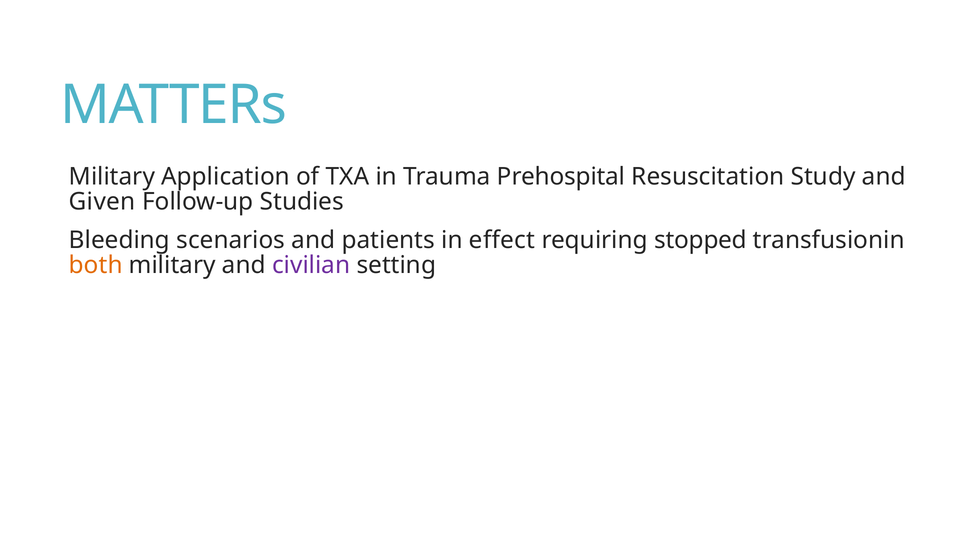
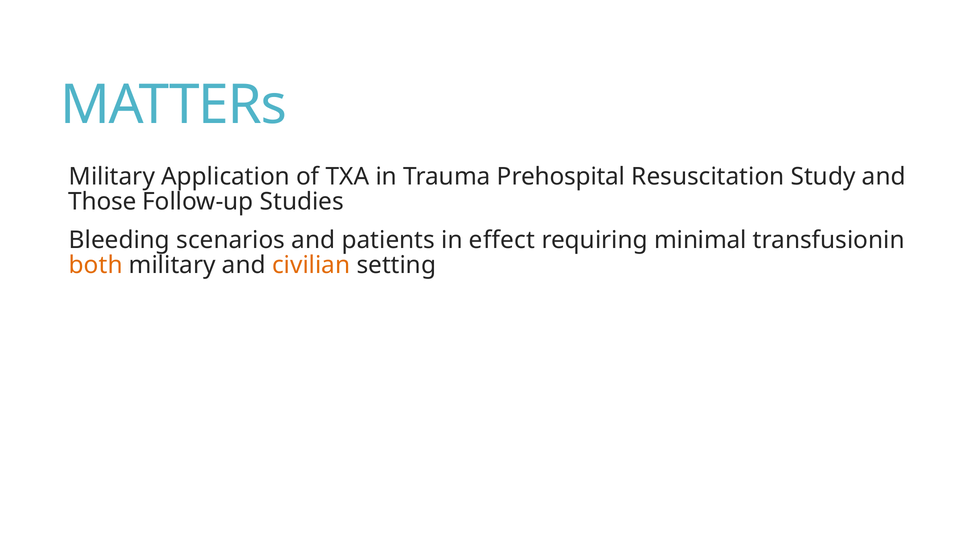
Given: Given -> Those (102, 202)
stopped: stopped -> minimal (700, 240)
civilian colour: purple -> orange (311, 265)
